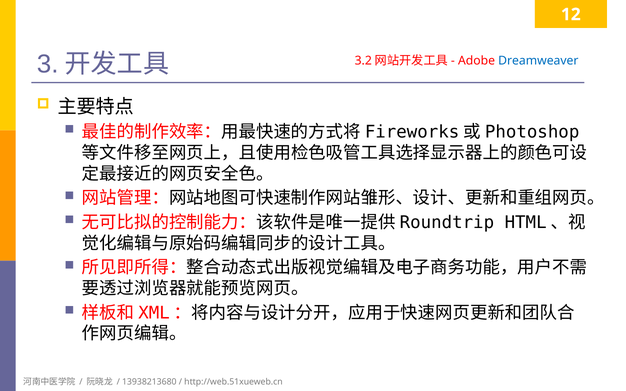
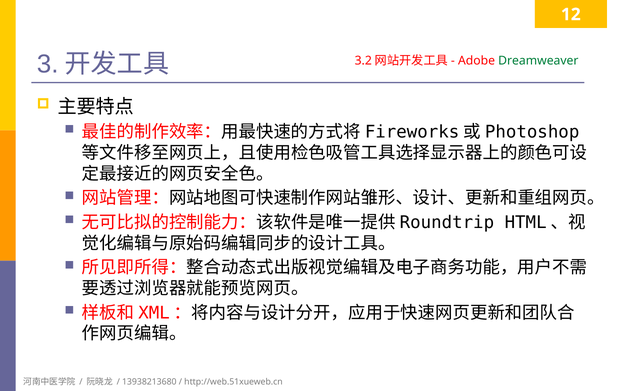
Dreamweaver colour: blue -> green (538, 61)
